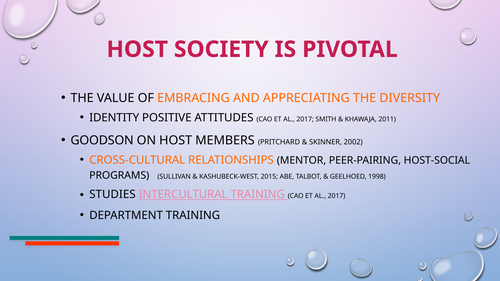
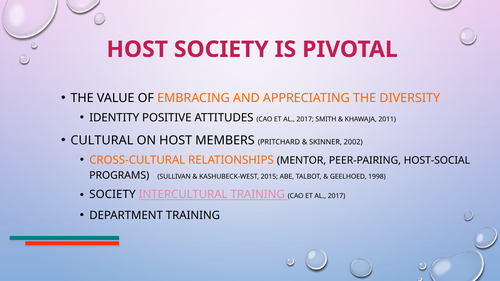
GOODSON: GOODSON -> CULTURAL (102, 140)
STUDIES: STUDIES -> SOCIETY (112, 195)
